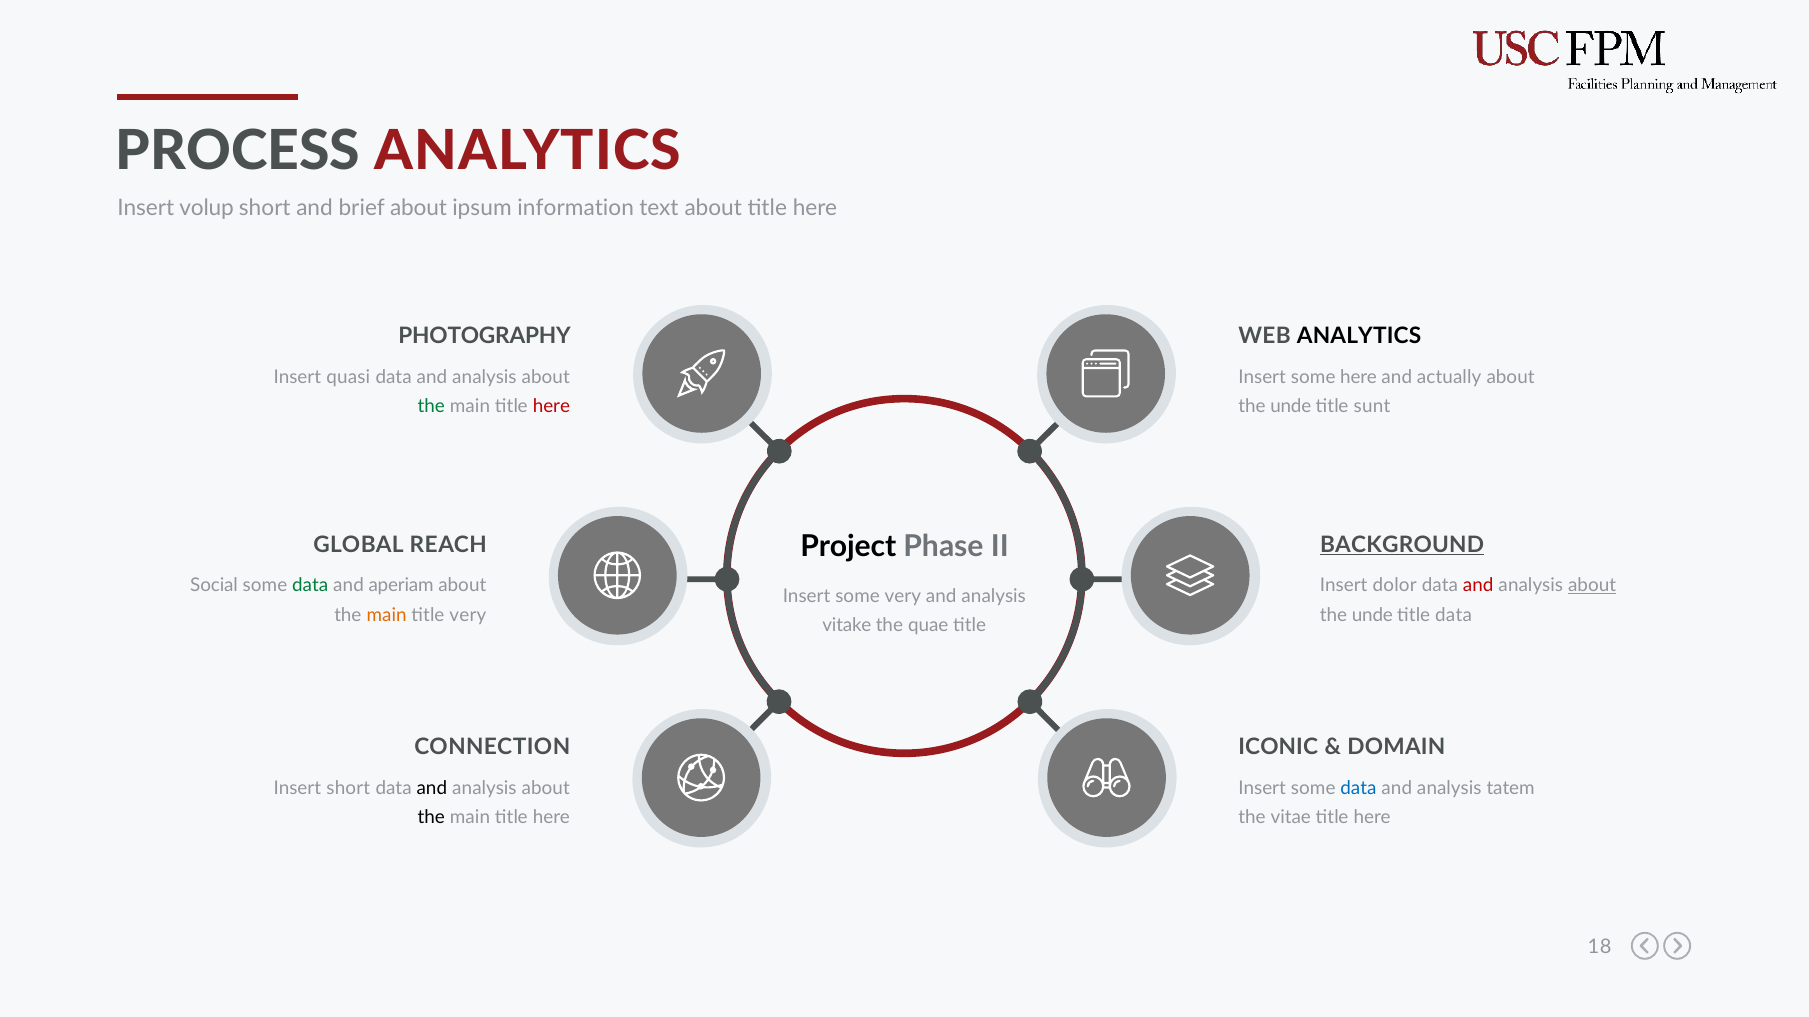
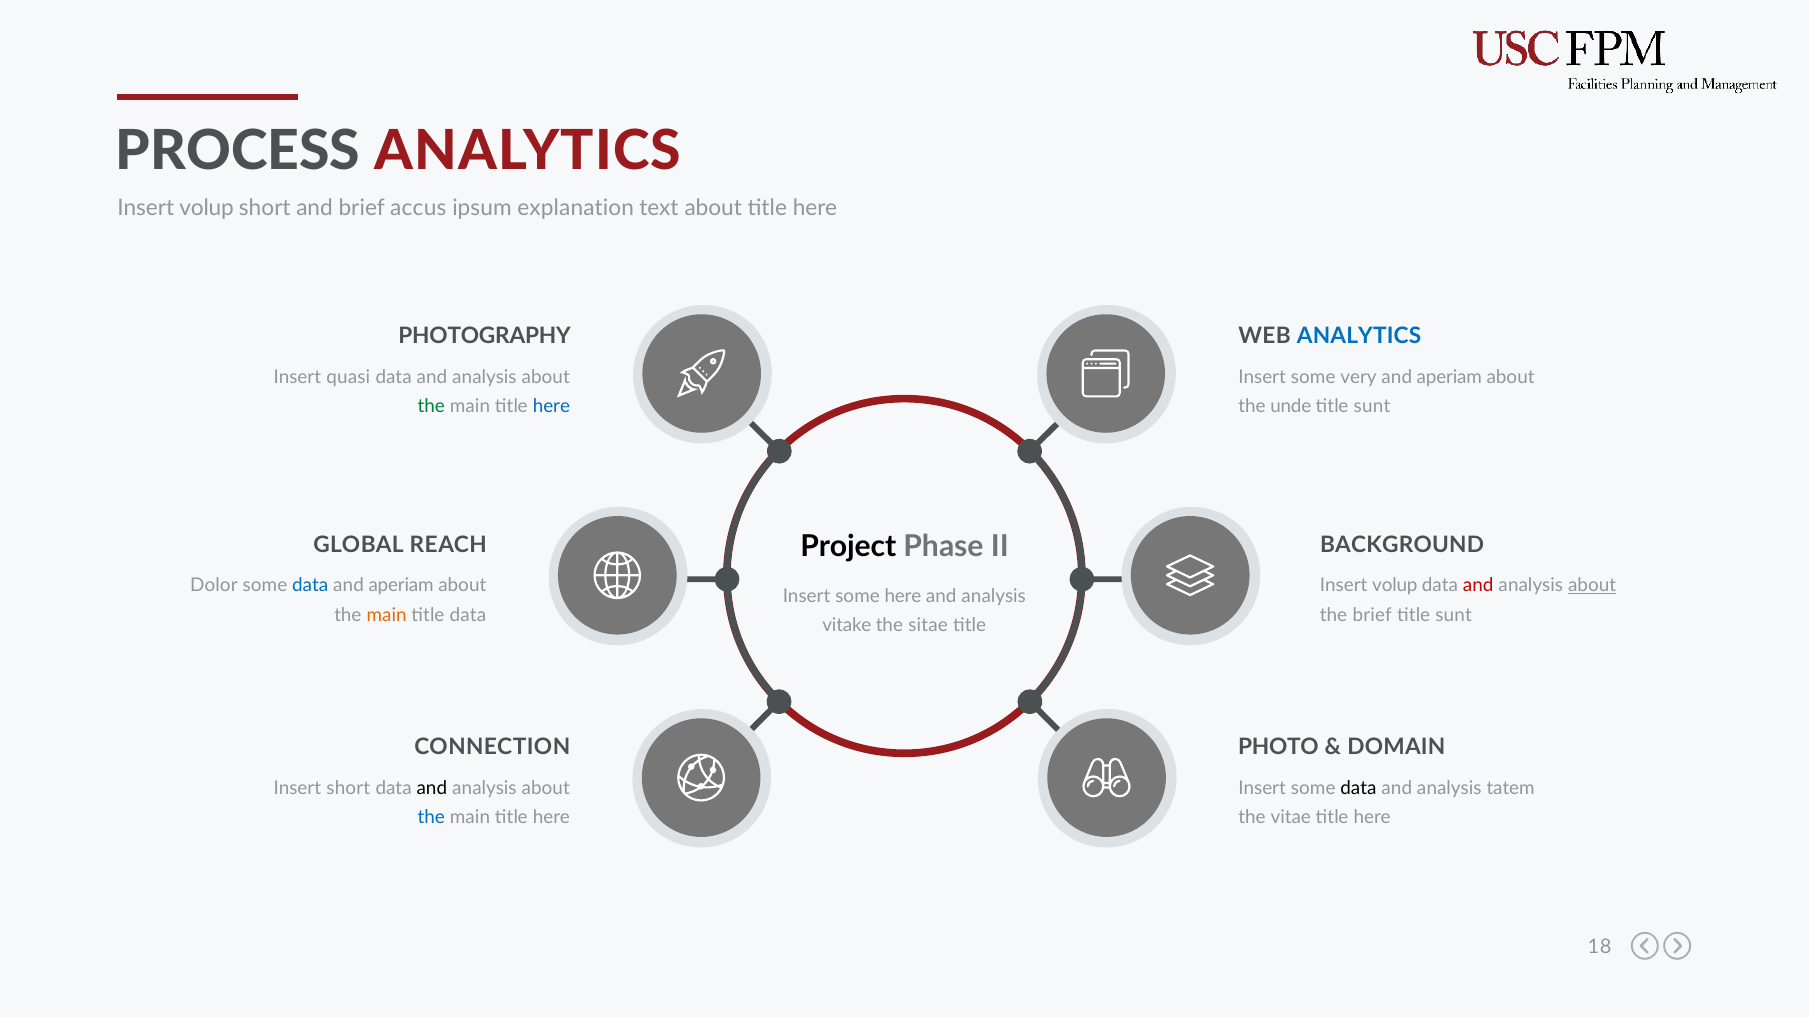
brief about: about -> accus (418, 208)
information: information -> explanation (576, 208)
ANALYTICS colour: black -> blue (1359, 337)
some here: here -> very (1358, 377)
actually: actually -> aperiam (1449, 377)
here colour: red -> blue (551, 407)
BACKGROUND underline: present -> none (1402, 545)
Social: Social -> Dolor (214, 586)
data colour: green -> blue (310, 586)
dolor: dolor -> volup (1395, 586)
some very: very -> here (903, 597)
title very: very -> data (468, 616)
unde: unde -> brief (1372, 616)
data: data -> sunt (1454, 616)
quae: quae -> sitae (928, 626)
ICONIC: ICONIC -> PHOTO (1278, 748)
data colour: blue -> black (1358, 788)
the colour: black -> blue (431, 818)
